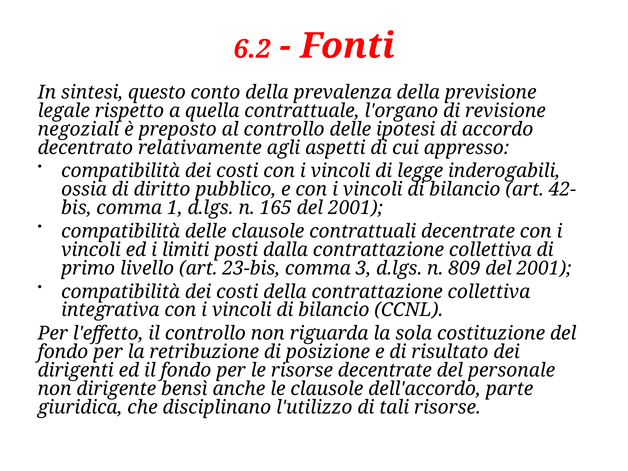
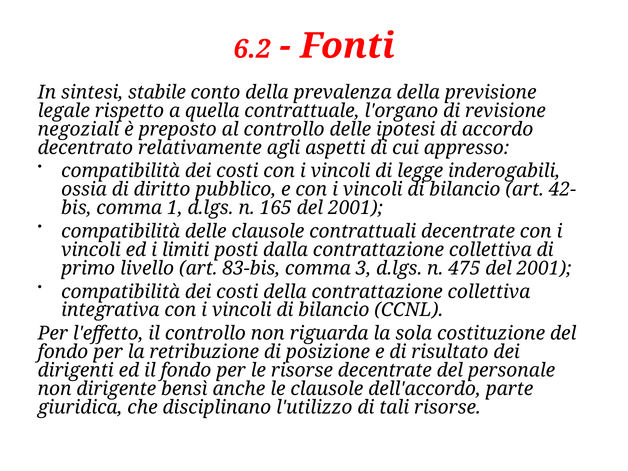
questo: questo -> stabile (157, 92)
23-bis: 23-bis -> 83-bis (251, 268)
809: 809 -> 475 (464, 268)
